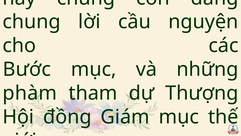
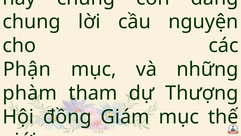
Bước: Bước -> Phận (27, 69)
